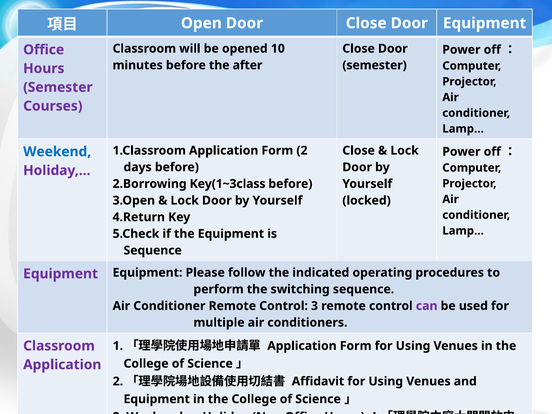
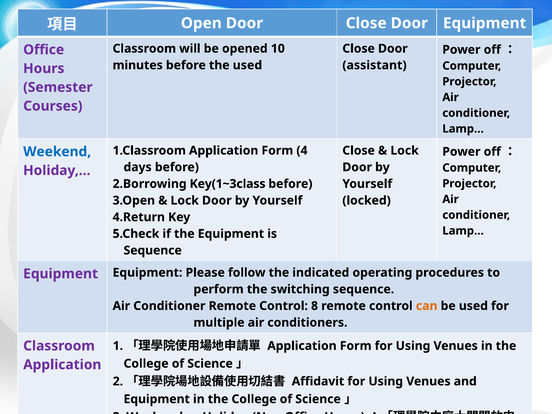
the after: after -> used (247, 65)
semester: semester -> assistant (374, 65)
Form 2: 2 -> 4 (302, 151)
Control 3: 3 -> 8 (315, 306)
can colour: purple -> orange (427, 306)
